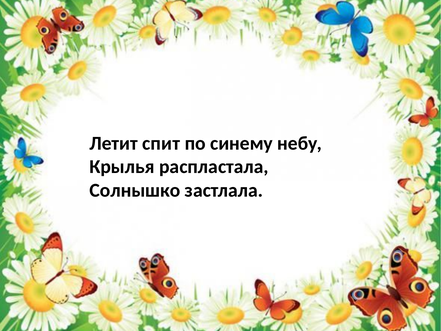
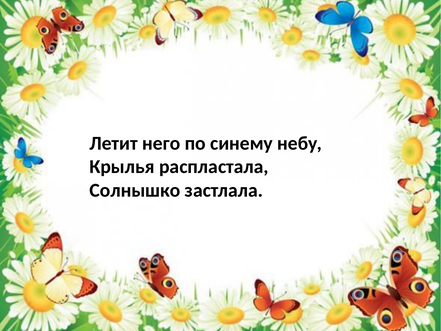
спит: спит -> него (161, 143)
